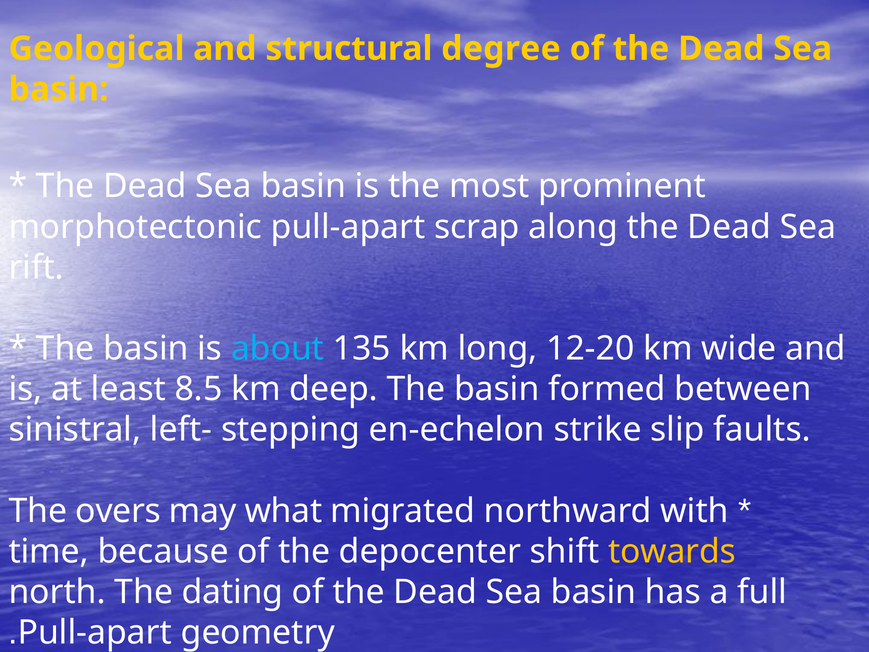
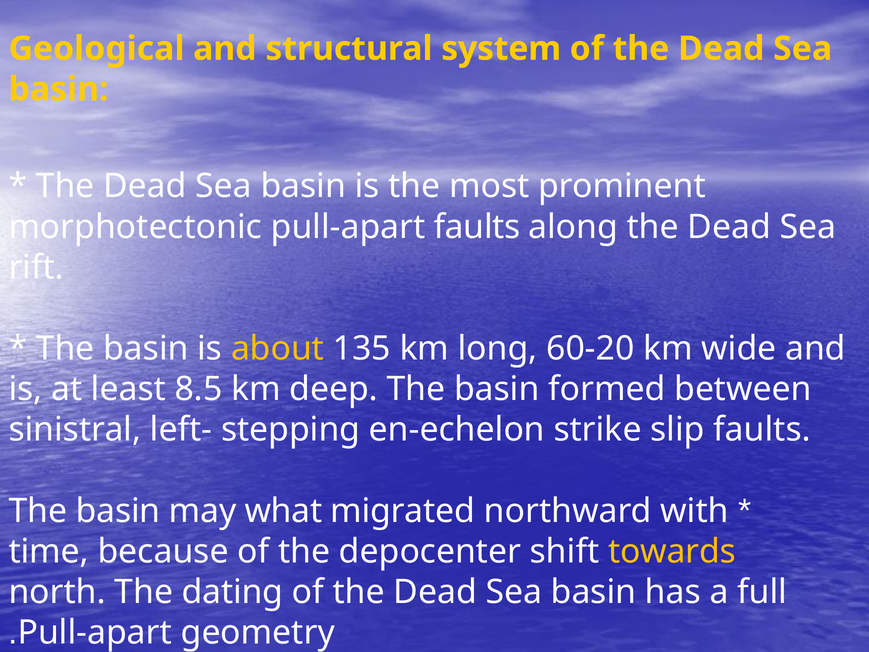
degree: degree -> system (501, 49)
pull-apart scrap: scrap -> faults (477, 227)
about colour: light blue -> yellow (278, 349)
12-20: 12-20 -> 60-20 (590, 349)
overs: overs -> basin (118, 511)
